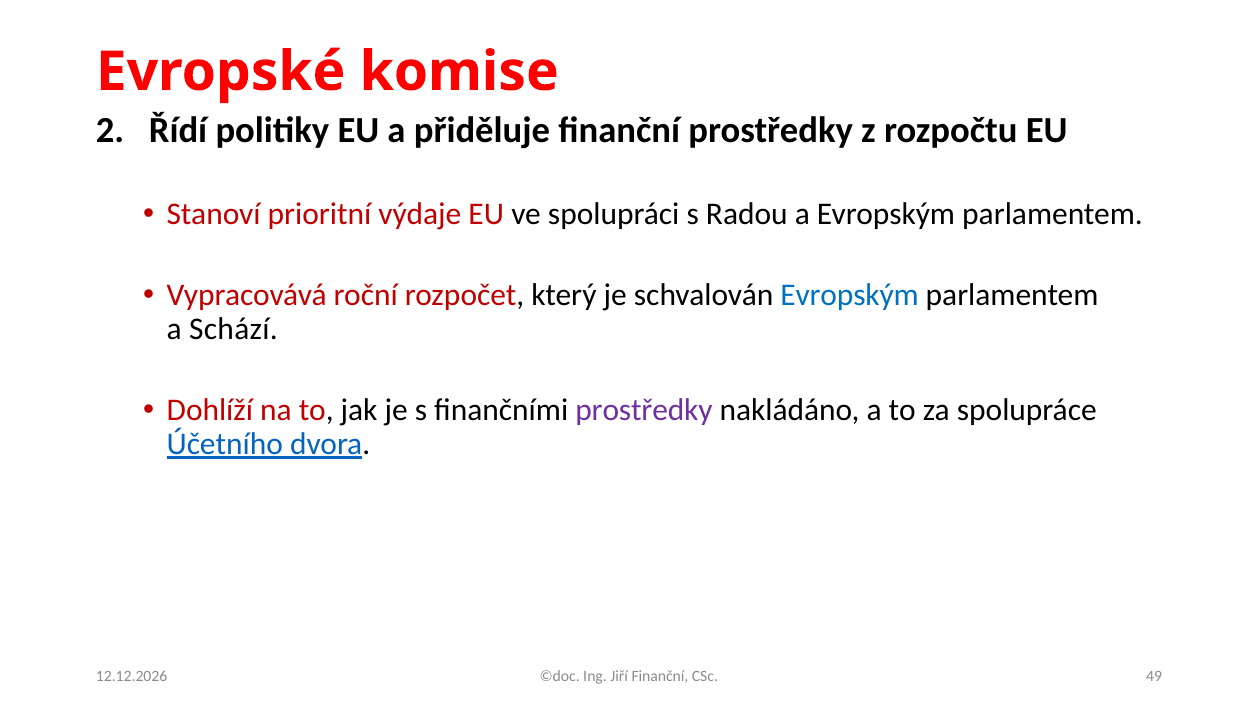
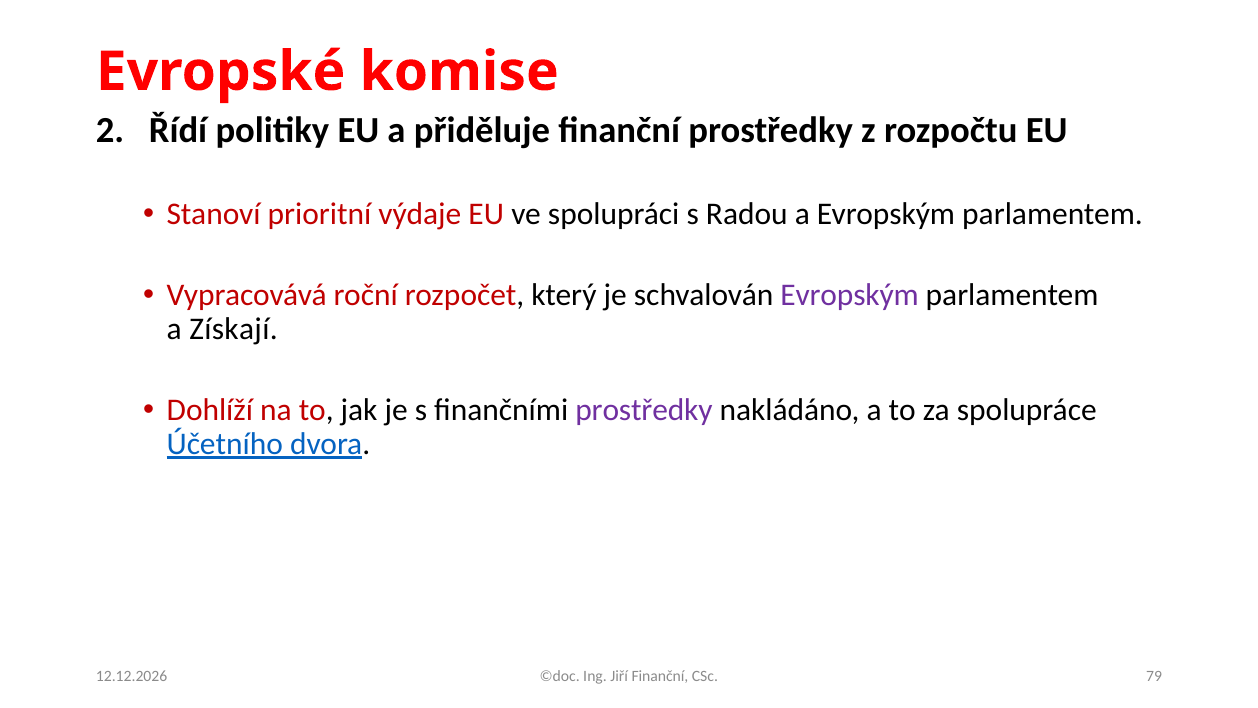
Evropským colour: blue -> purple (850, 295)
Schází: Schází -> Získají (233, 329)
49: 49 -> 79 (1154, 676)
